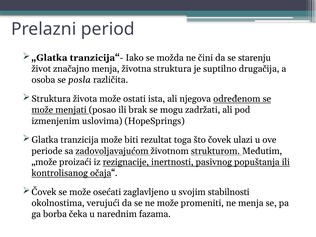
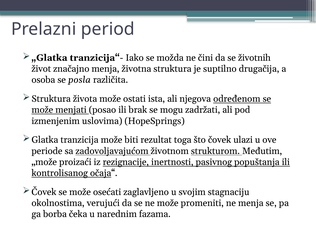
starenju: starenju -> životnih (254, 58)
stabilnosti: stabilnosti -> stagnaciju (229, 192)
